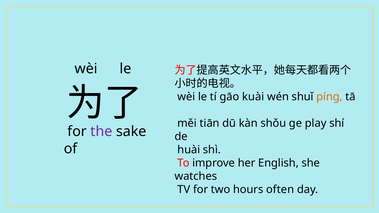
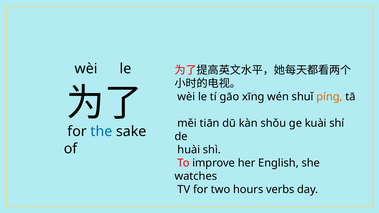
kuài: kuài -> xīng (253, 97)
play: play -> kuài (316, 123)
the colour: purple -> blue (101, 132)
often: often -> verbs (280, 190)
